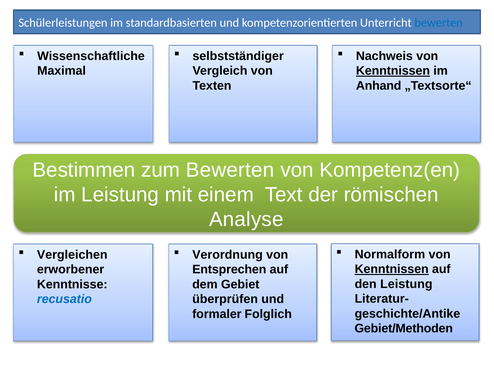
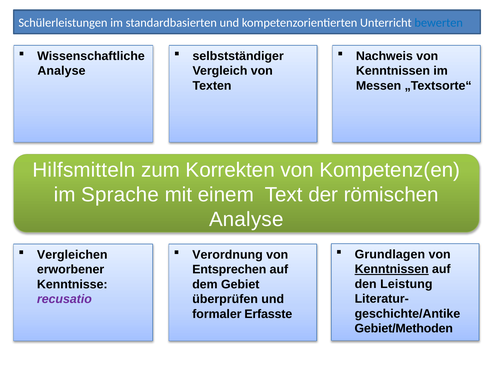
Maximal: Maximal -> Analyse (61, 71)
Kenntnissen underline: present -> none (393, 71)
Anhand: Anhand -> Messen (379, 86)
Bestimmen: Bestimmen -> Hilfsmitteln (84, 170)
zum Bewerten: Bewerten -> Korrekten (230, 170)
im Leistung: Leistung -> Sprache (120, 194)
Normalform: Normalform -> Grundlagen (390, 254)
recusatio colour: blue -> purple (64, 299)
Folglich: Folglich -> Erfasste (268, 314)
